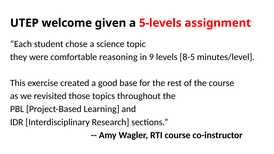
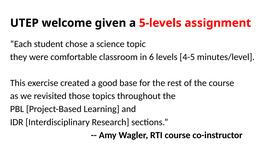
reasoning: reasoning -> classroom (118, 57)
9: 9 -> 6 (151, 57)
8-5: 8-5 -> 4-5 (187, 57)
